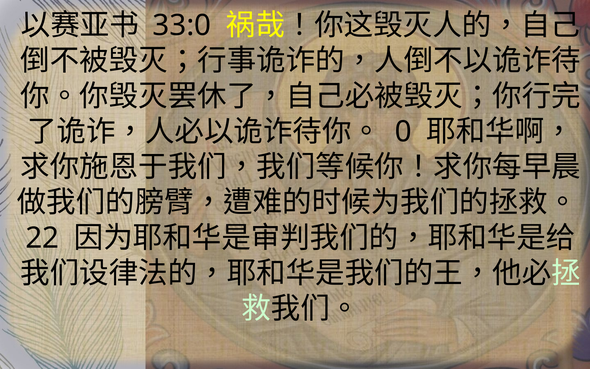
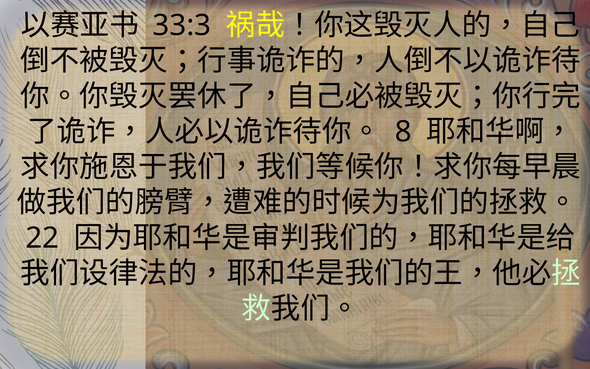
33:0: 33:0 -> 33:3 (182, 25)
0: 0 -> 8 (403, 132)
